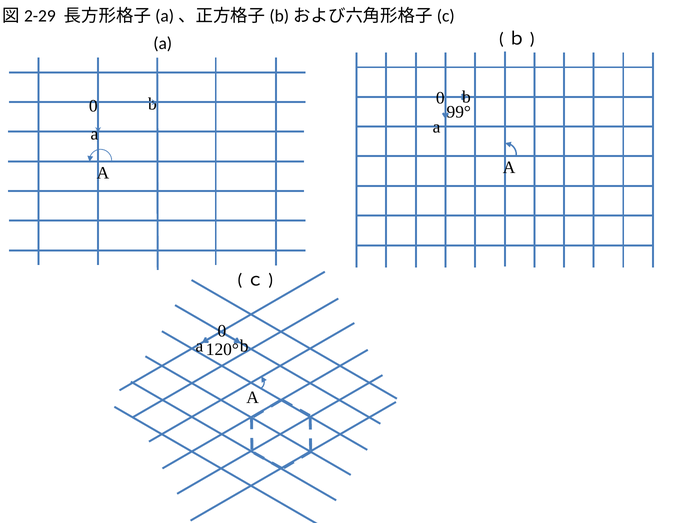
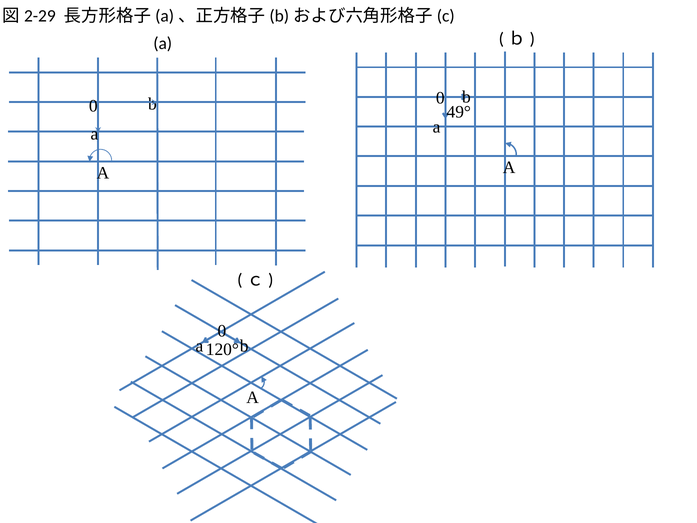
99°: 99° -> 49° (459, 112)
